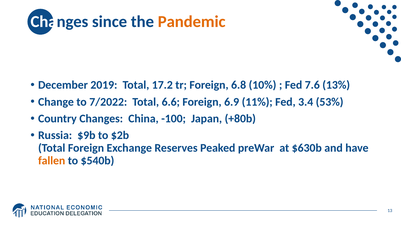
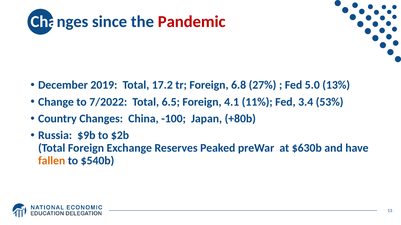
Pandemic colour: orange -> red (192, 22)
10%: 10% -> 27% (263, 85)
7.6: 7.6 -> 5.0 (312, 85)
6.6: 6.6 -> 6.5 (171, 102)
6.9: 6.9 -> 4.1 (232, 102)
